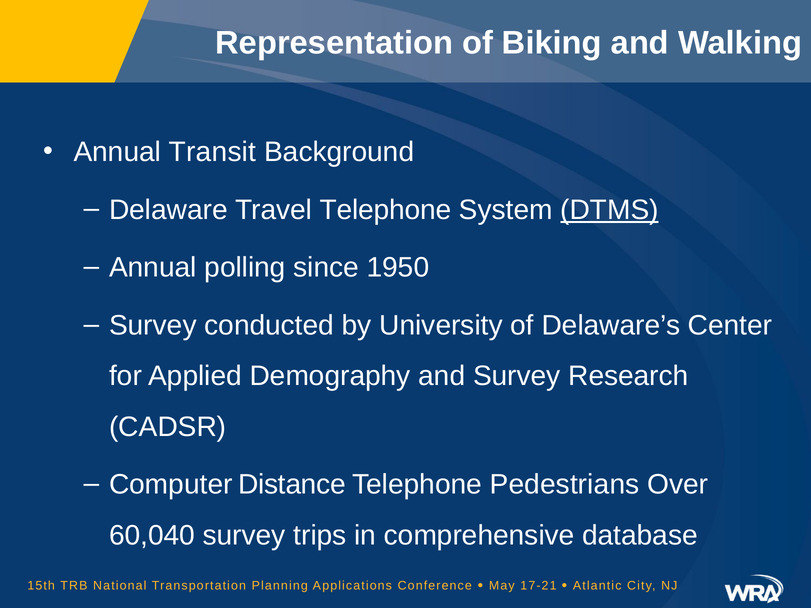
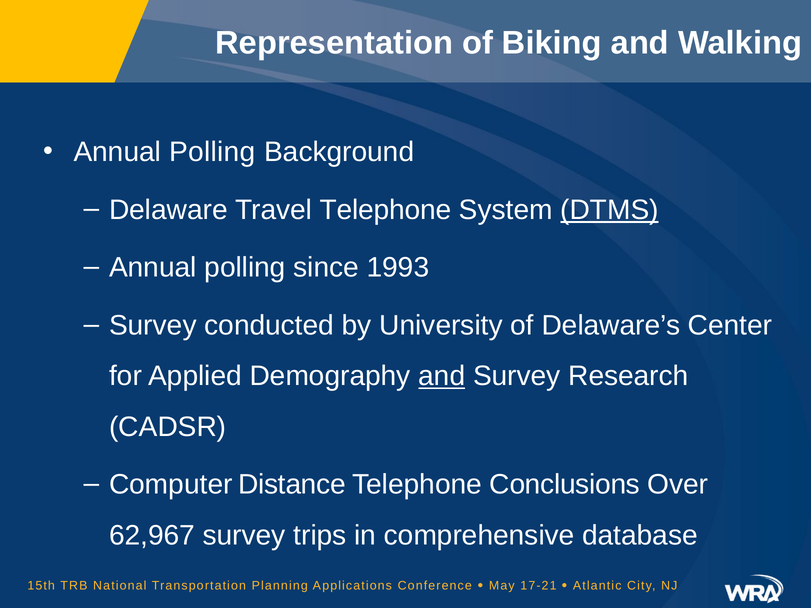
Transit: Transit -> Polling (212, 152)
1950: 1950 -> 1993 (398, 268)
and underline: none -> present (442, 376)
Pedestrians: Pedestrians -> Conclusions (565, 485)
60,040: 60,040 -> 62,967 (152, 536)
